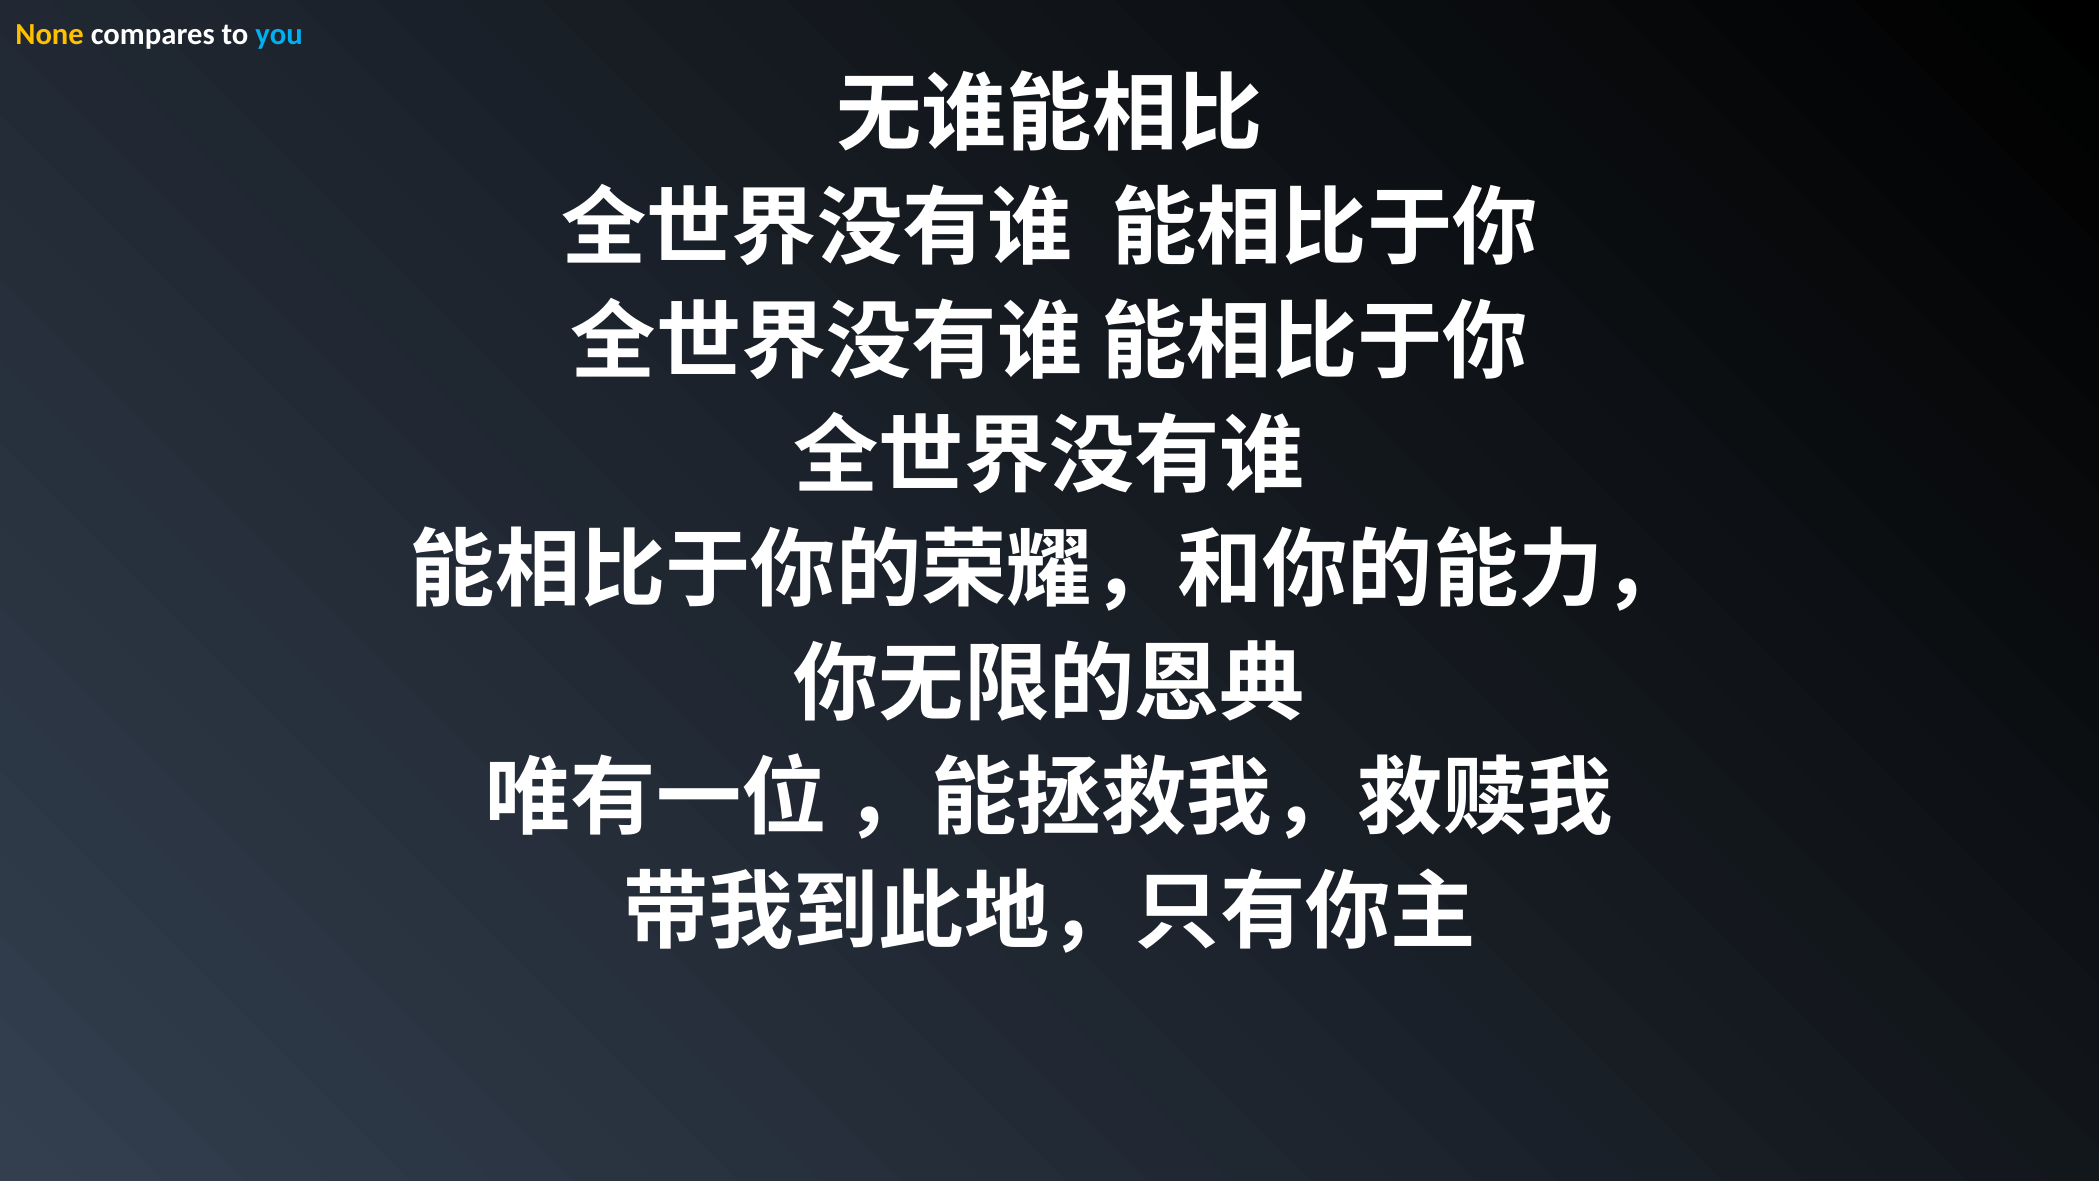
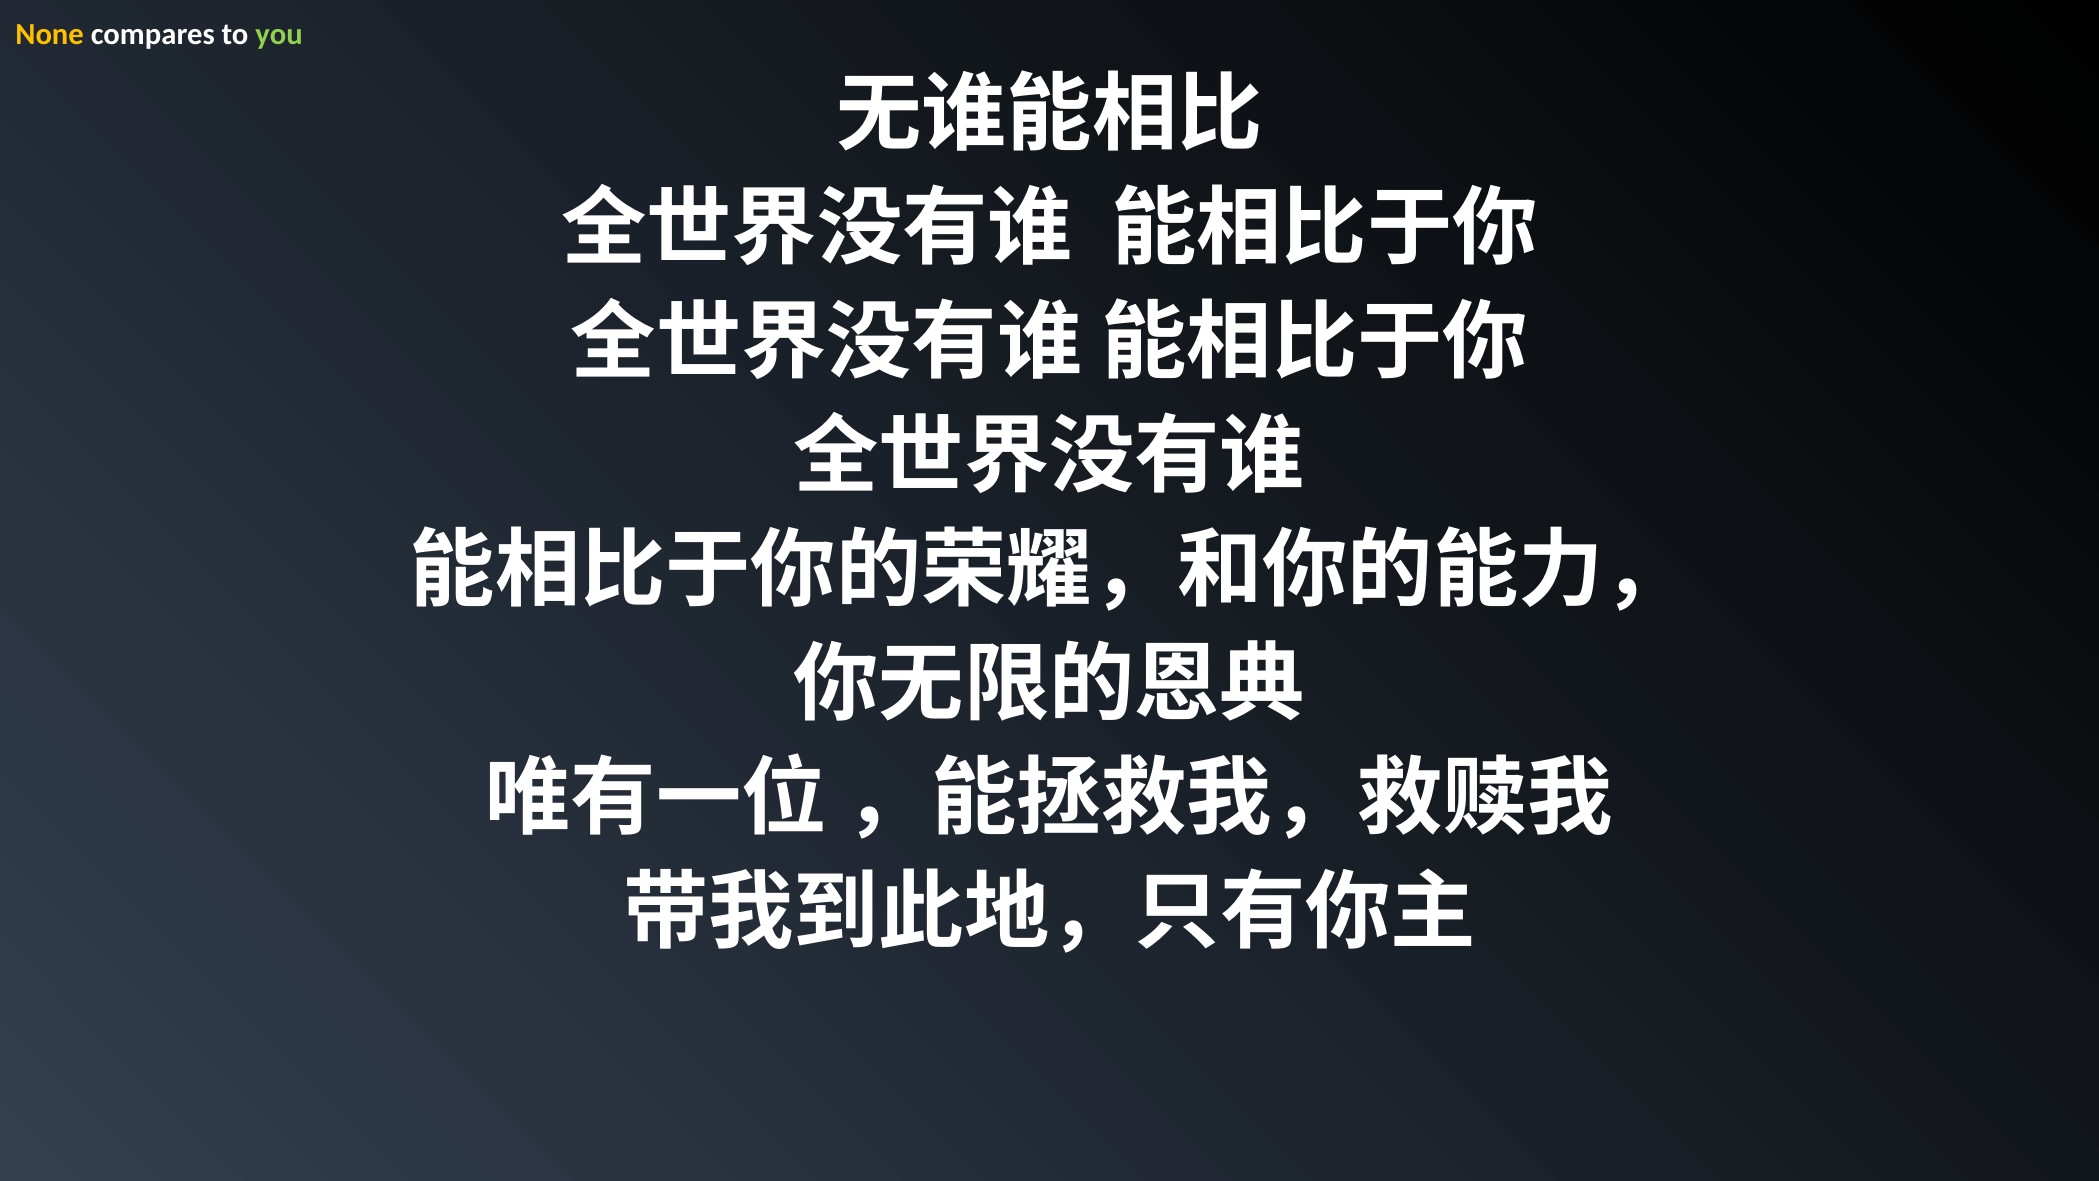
you colour: light blue -> light green (279, 34)
